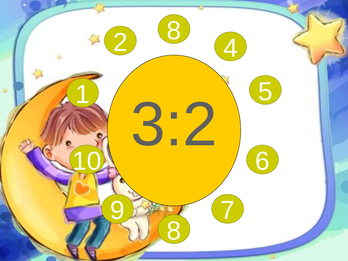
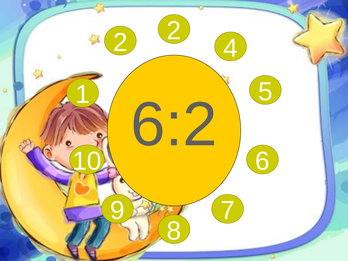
2 8: 8 -> 2 (174, 31)
3:2: 3:2 -> 6:2 (174, 125)
